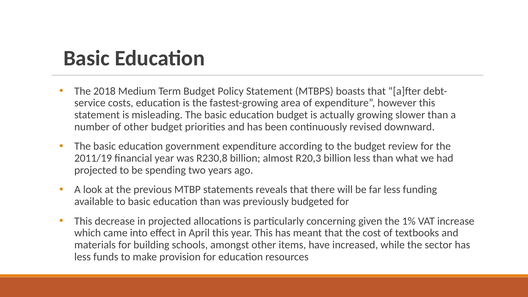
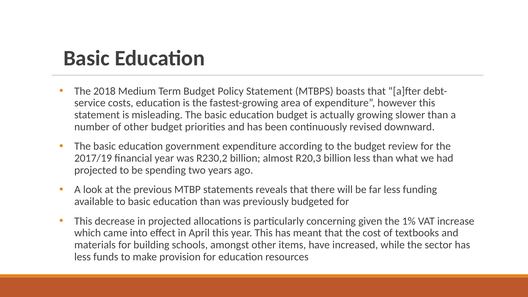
2011/19: 2011/19 -> 2017/19 (93, 158)
R230,8: R230,8 -> R230,2 (212, 158)
